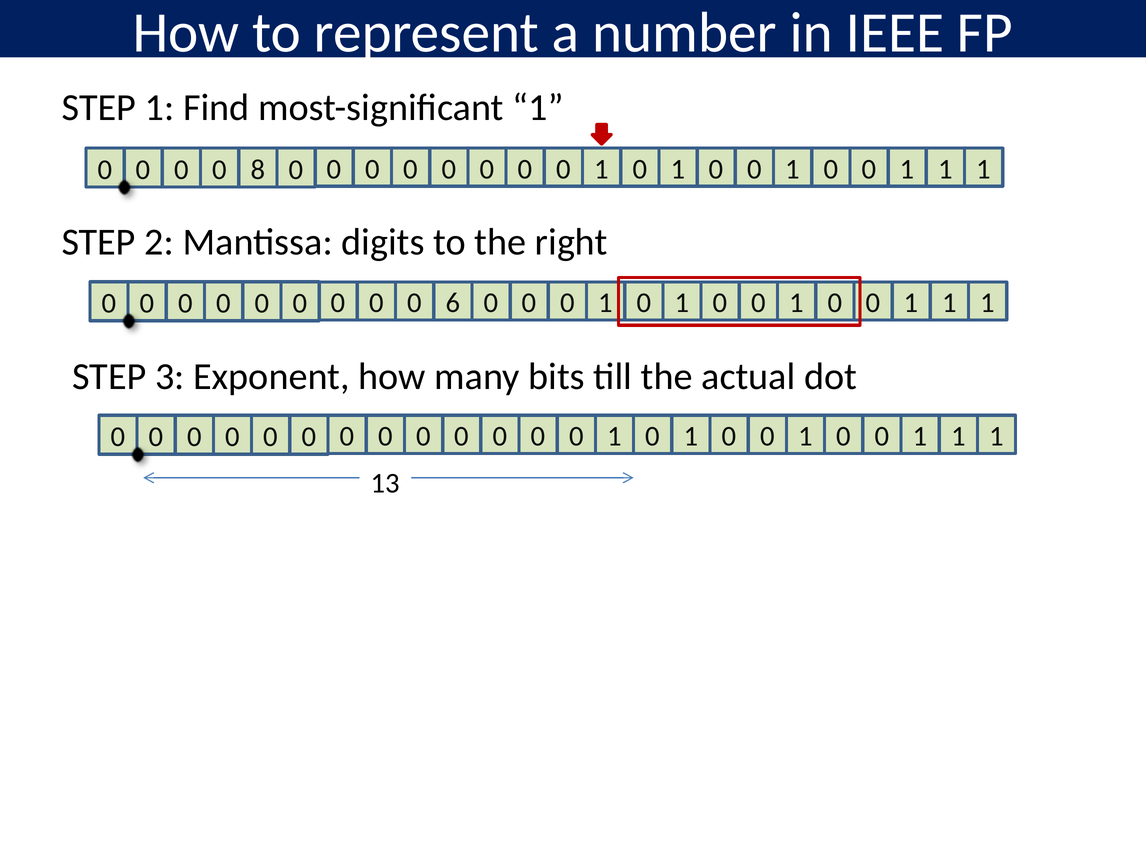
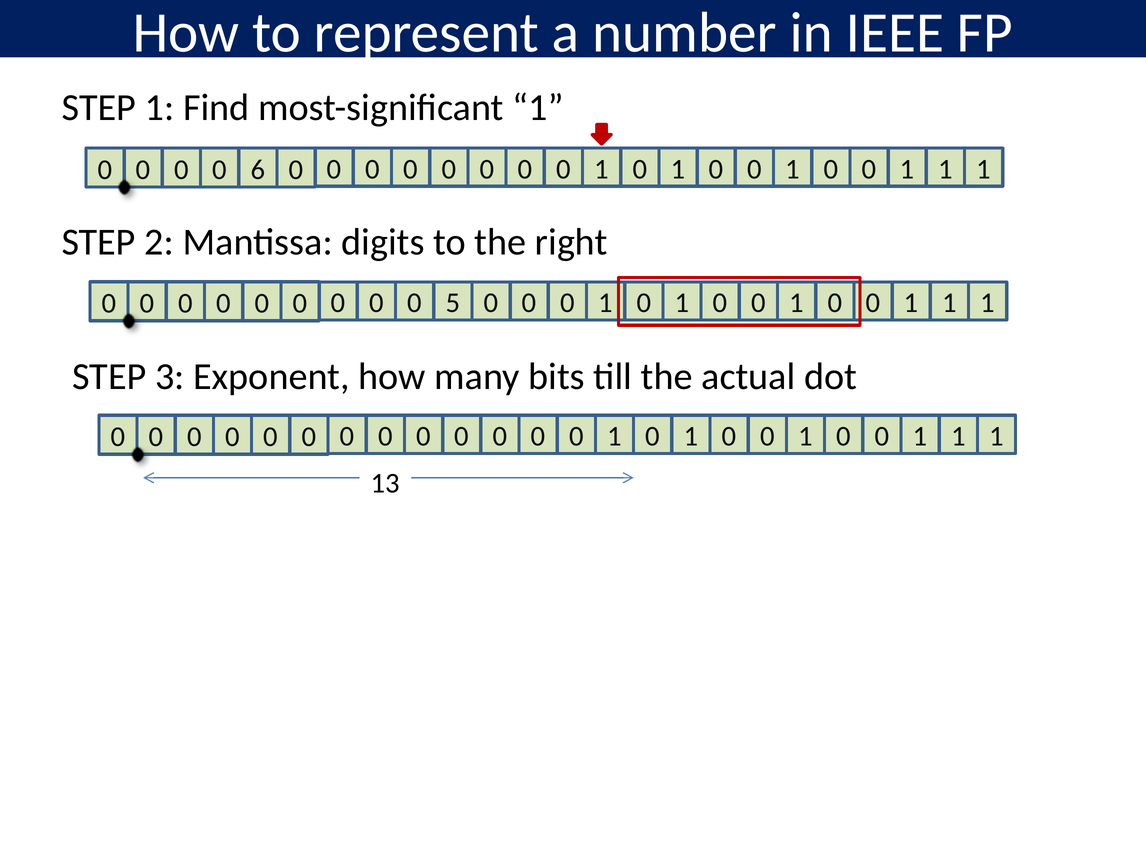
8: 8 -> 6 (258, 169)
6: 6 -> 5 (453, 303)
